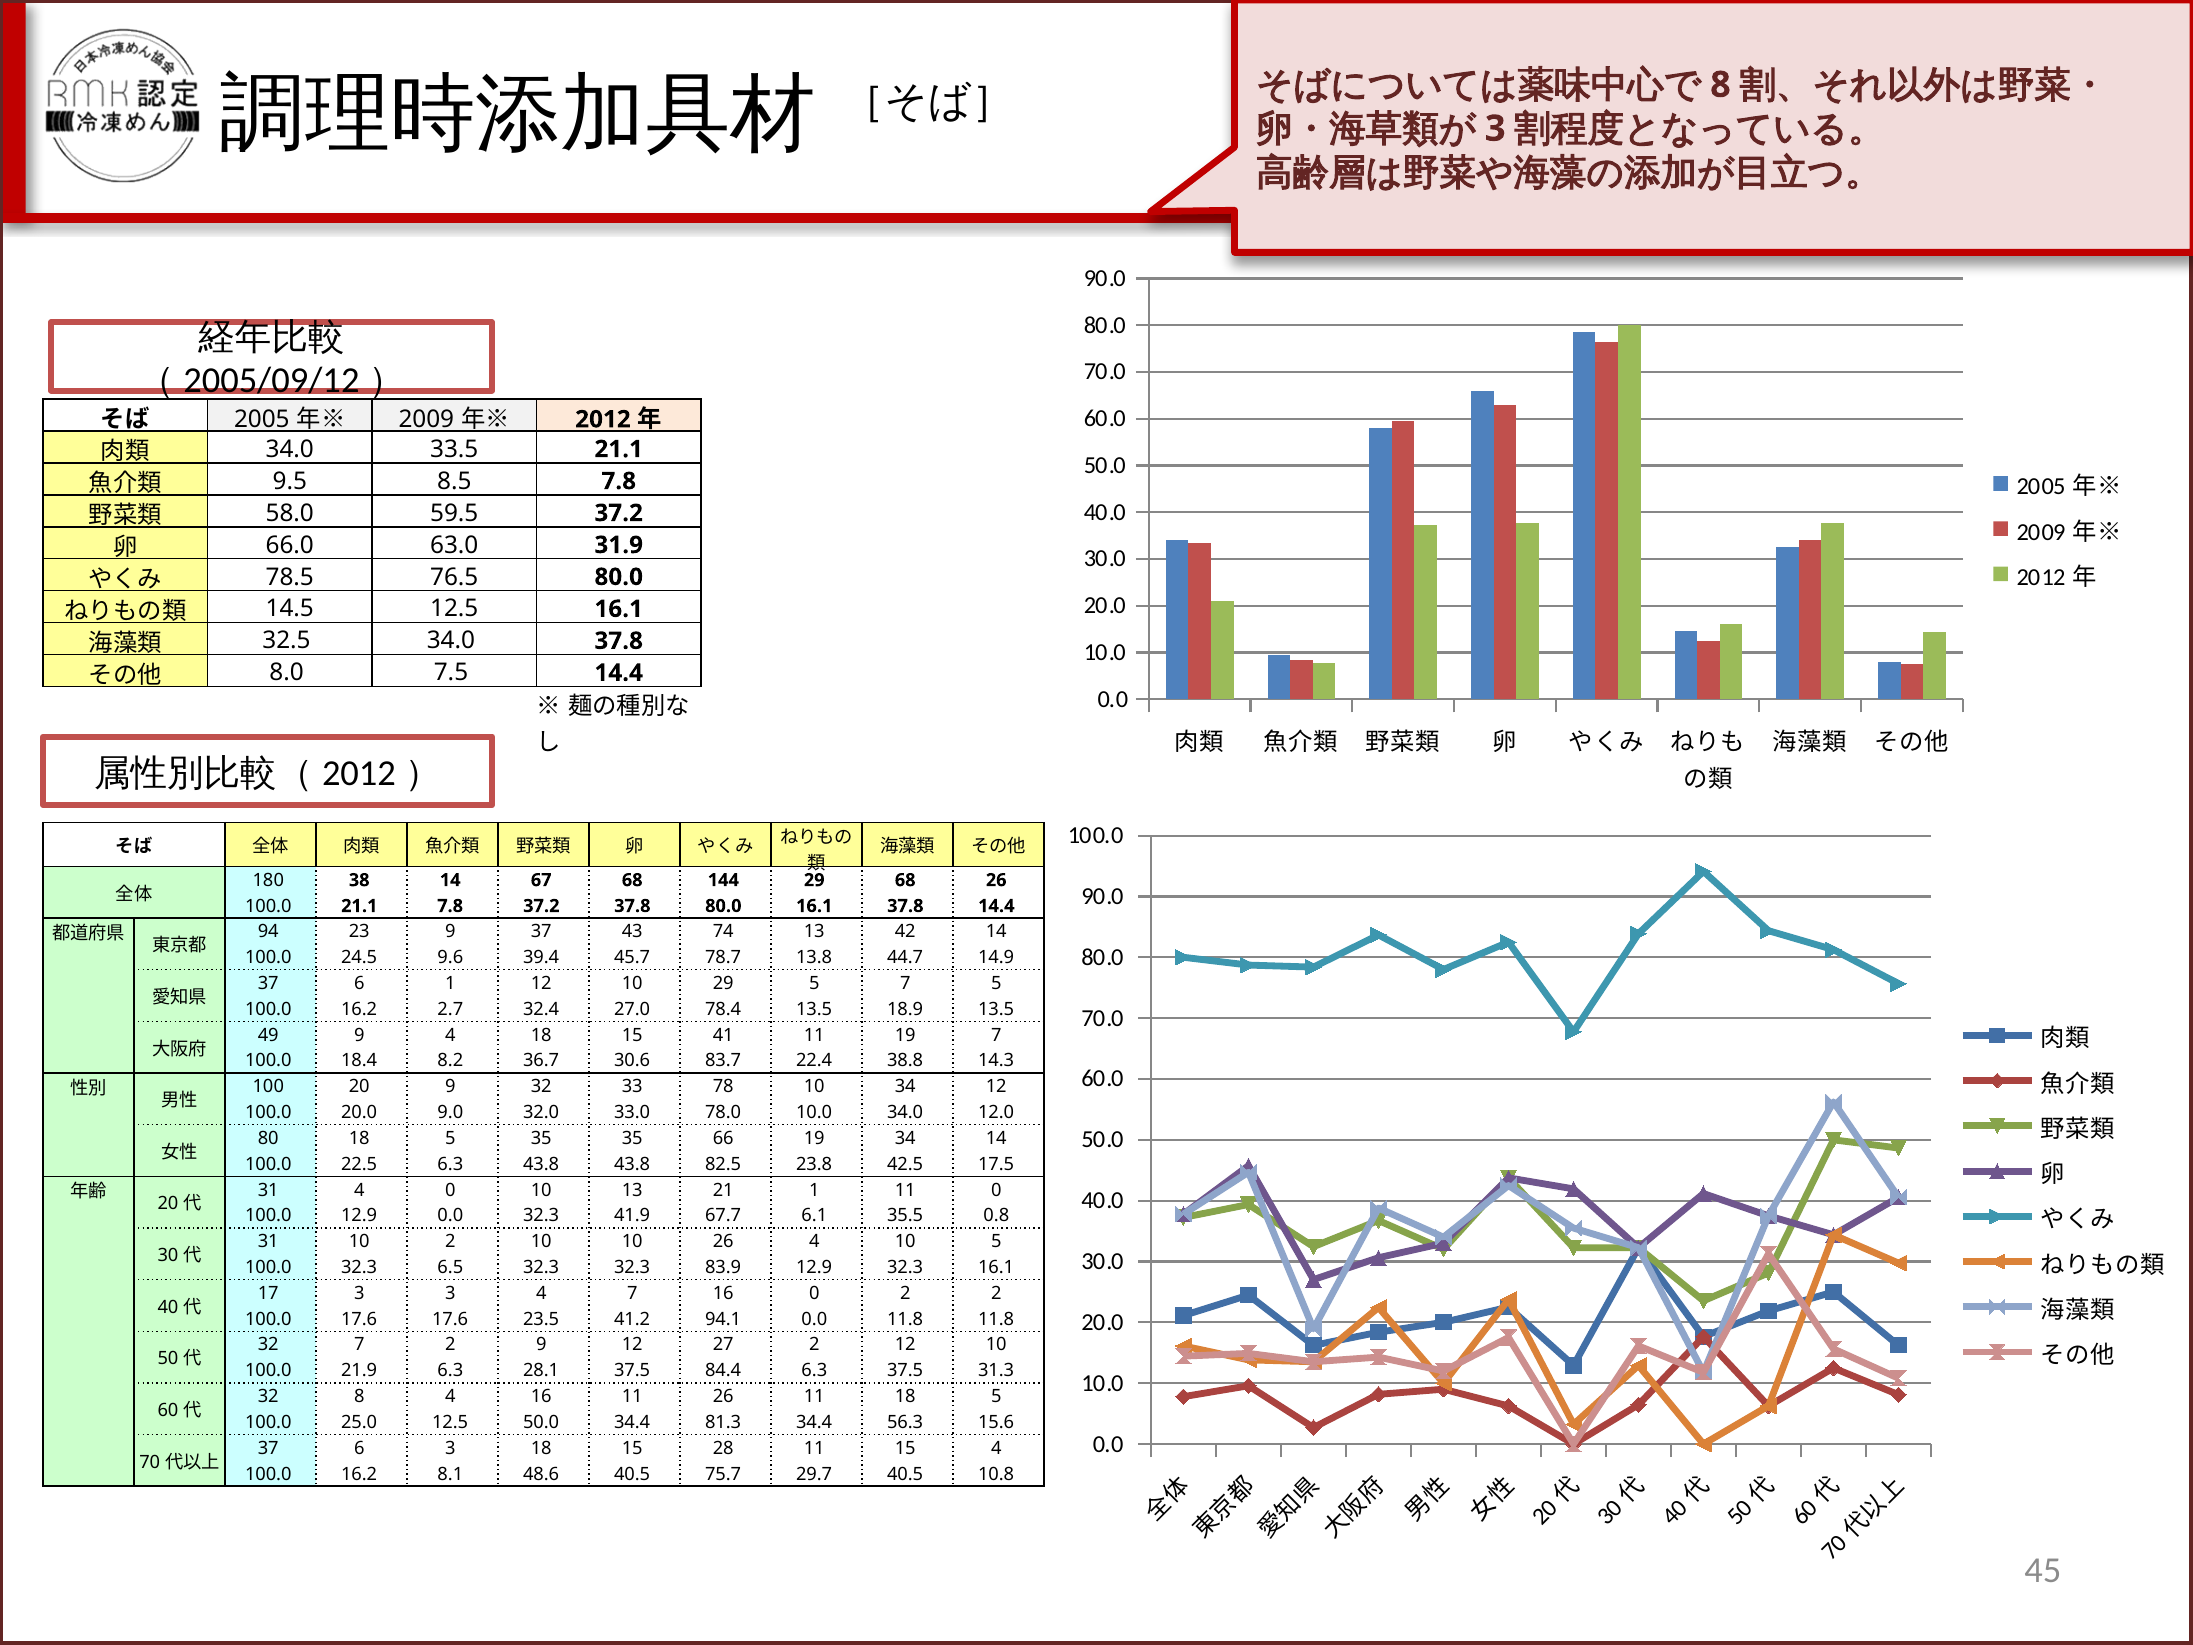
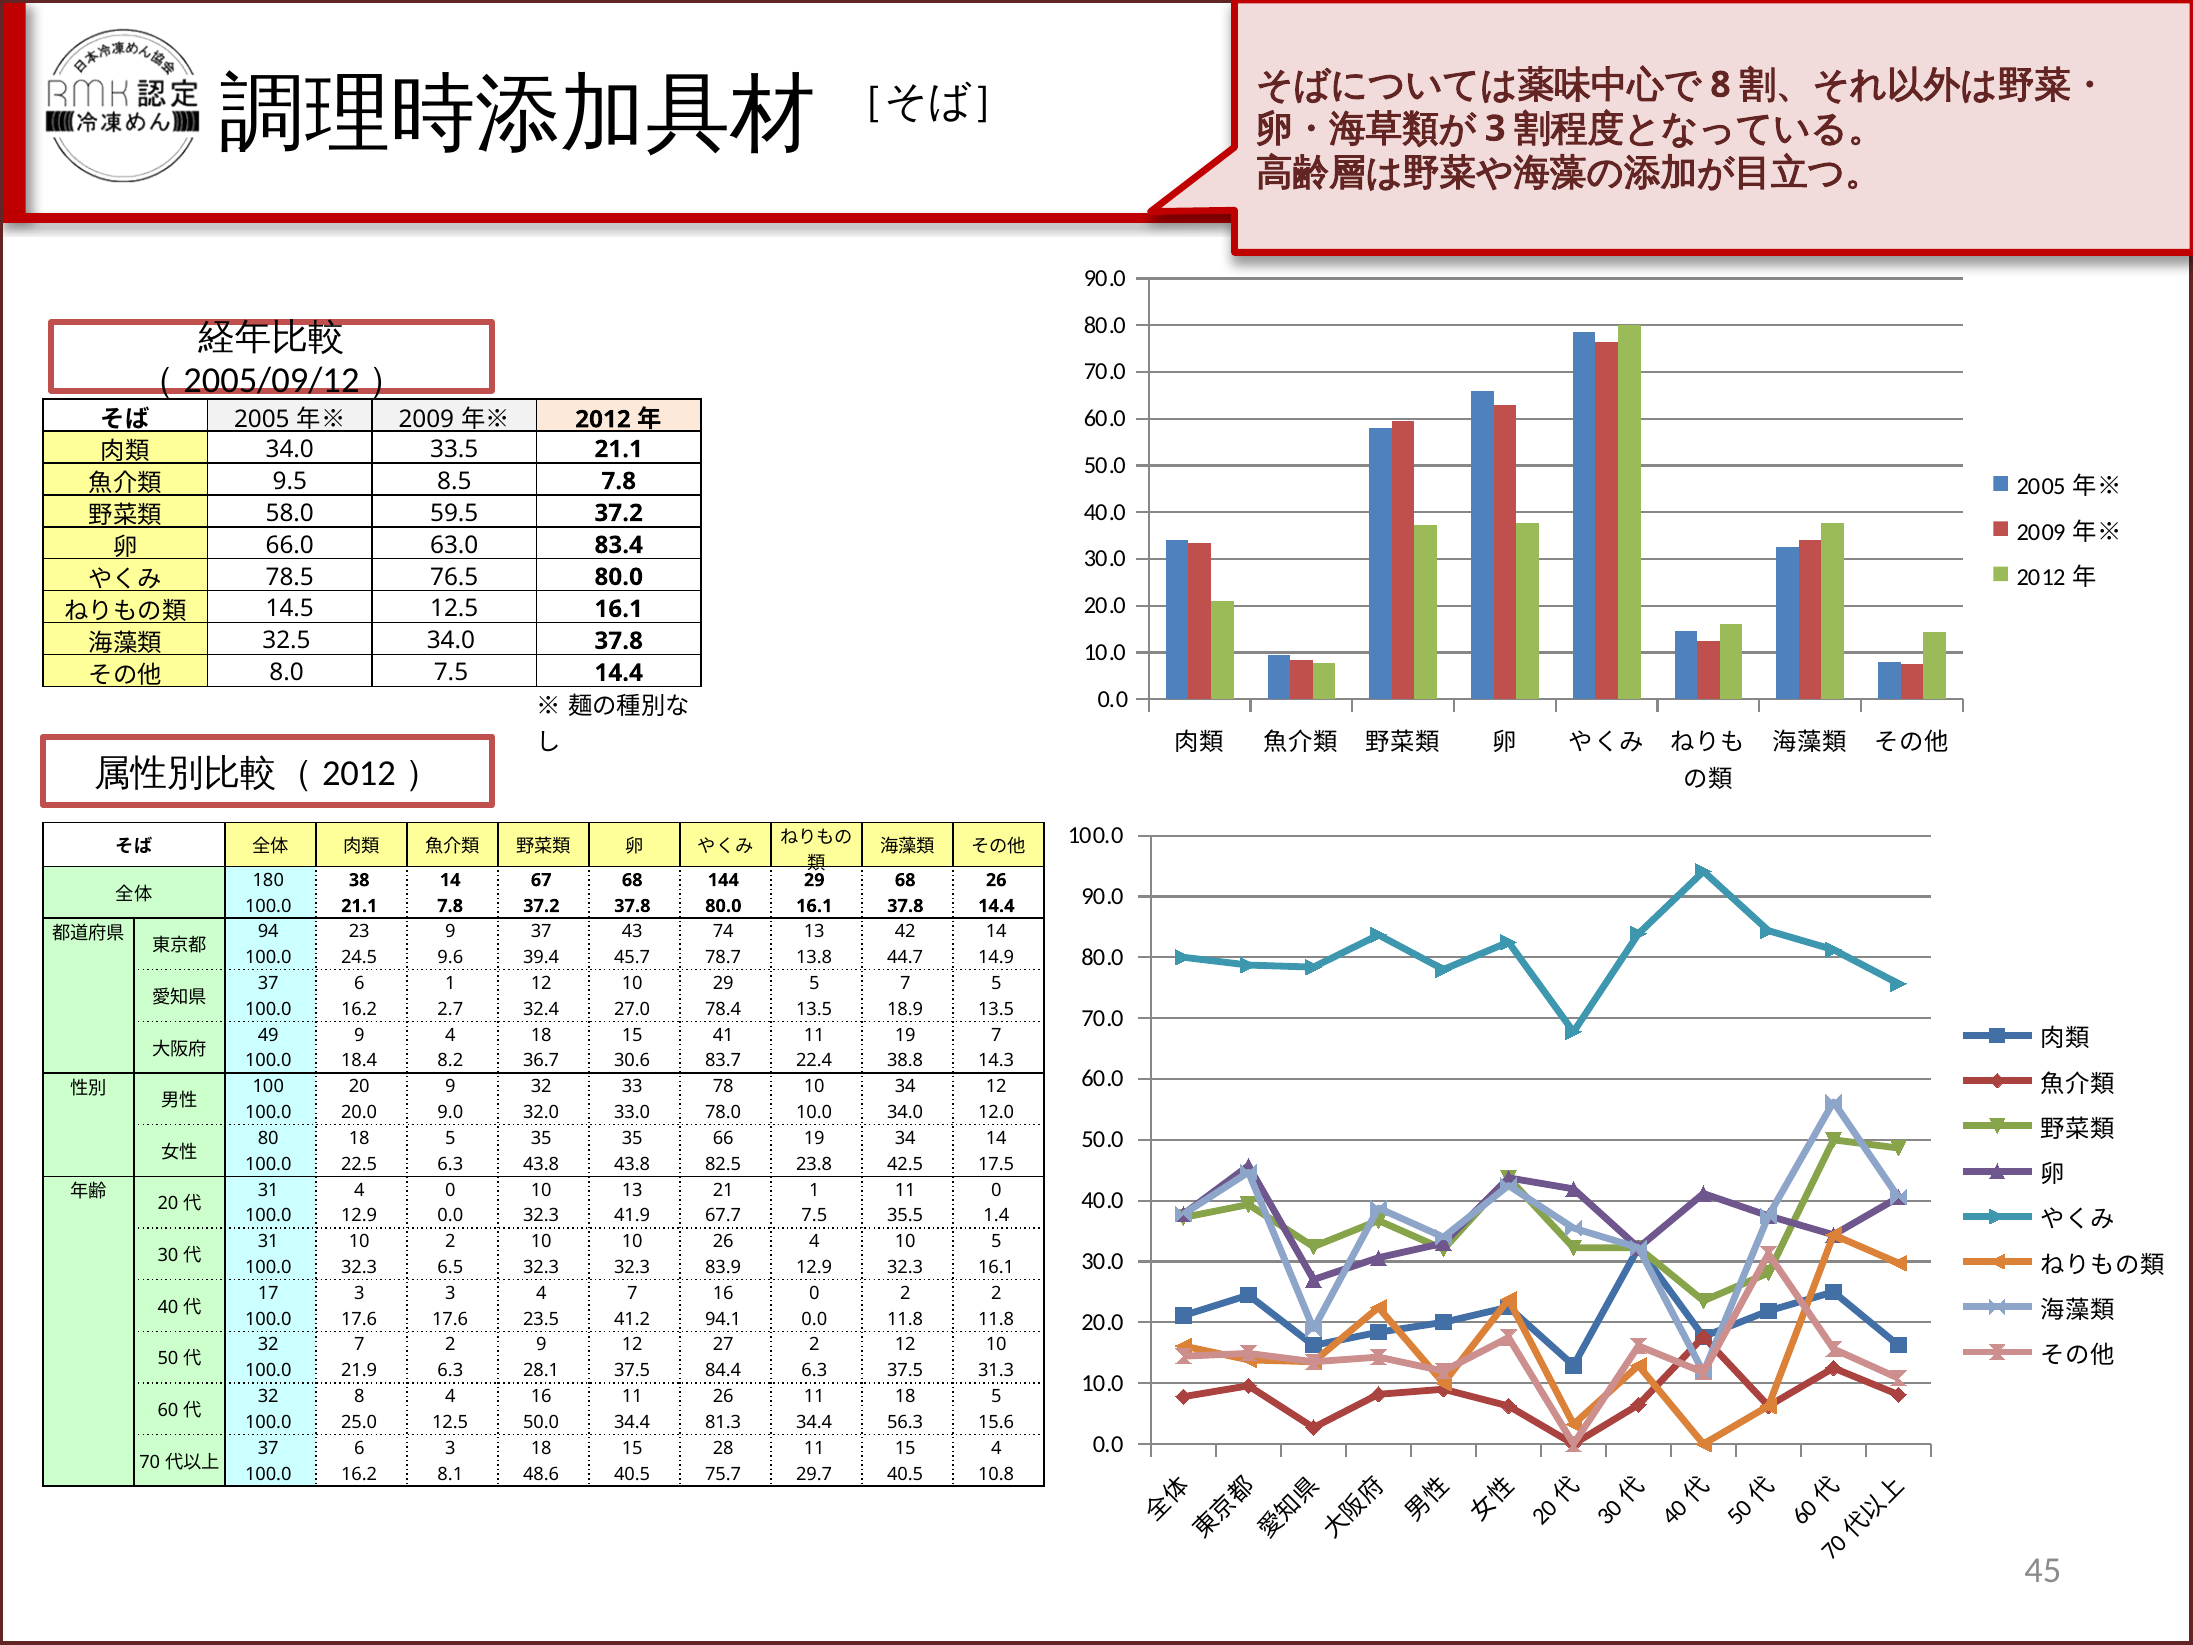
31.9: 31.9 -> 83.4 (619, 545)
67.7 6.1: 6.1 -> 7.5 (814, 1216)
0.8: 0.8 -> 1.4 (996, 1216)
